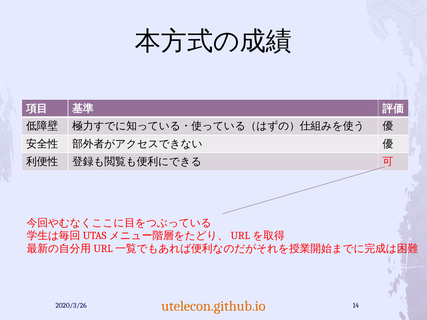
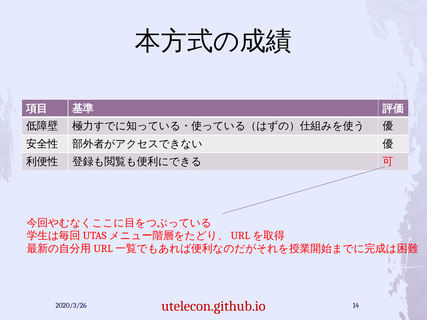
utelecon.github.io colour: orange -> red (213, 306)
